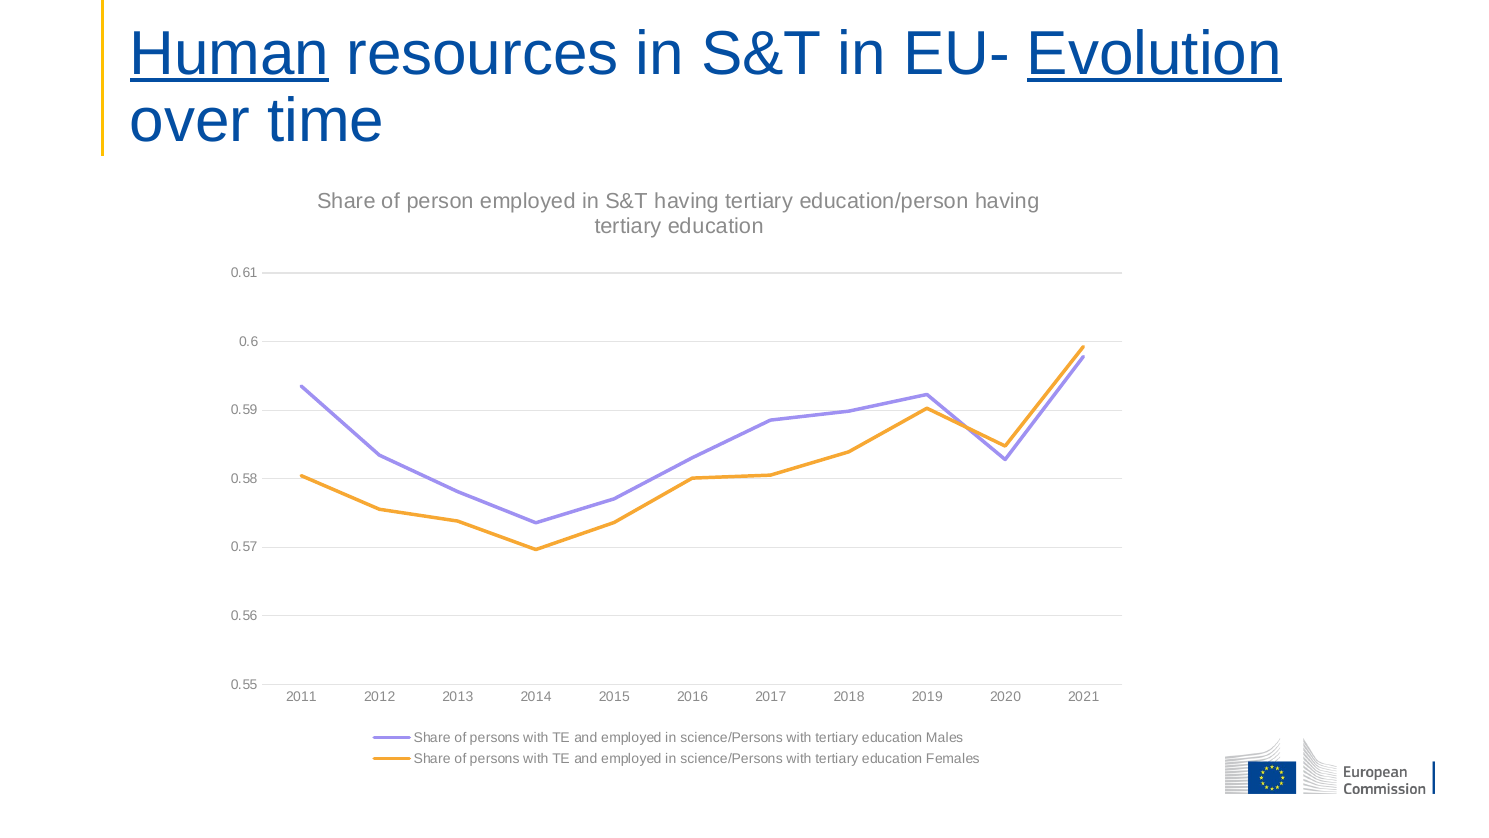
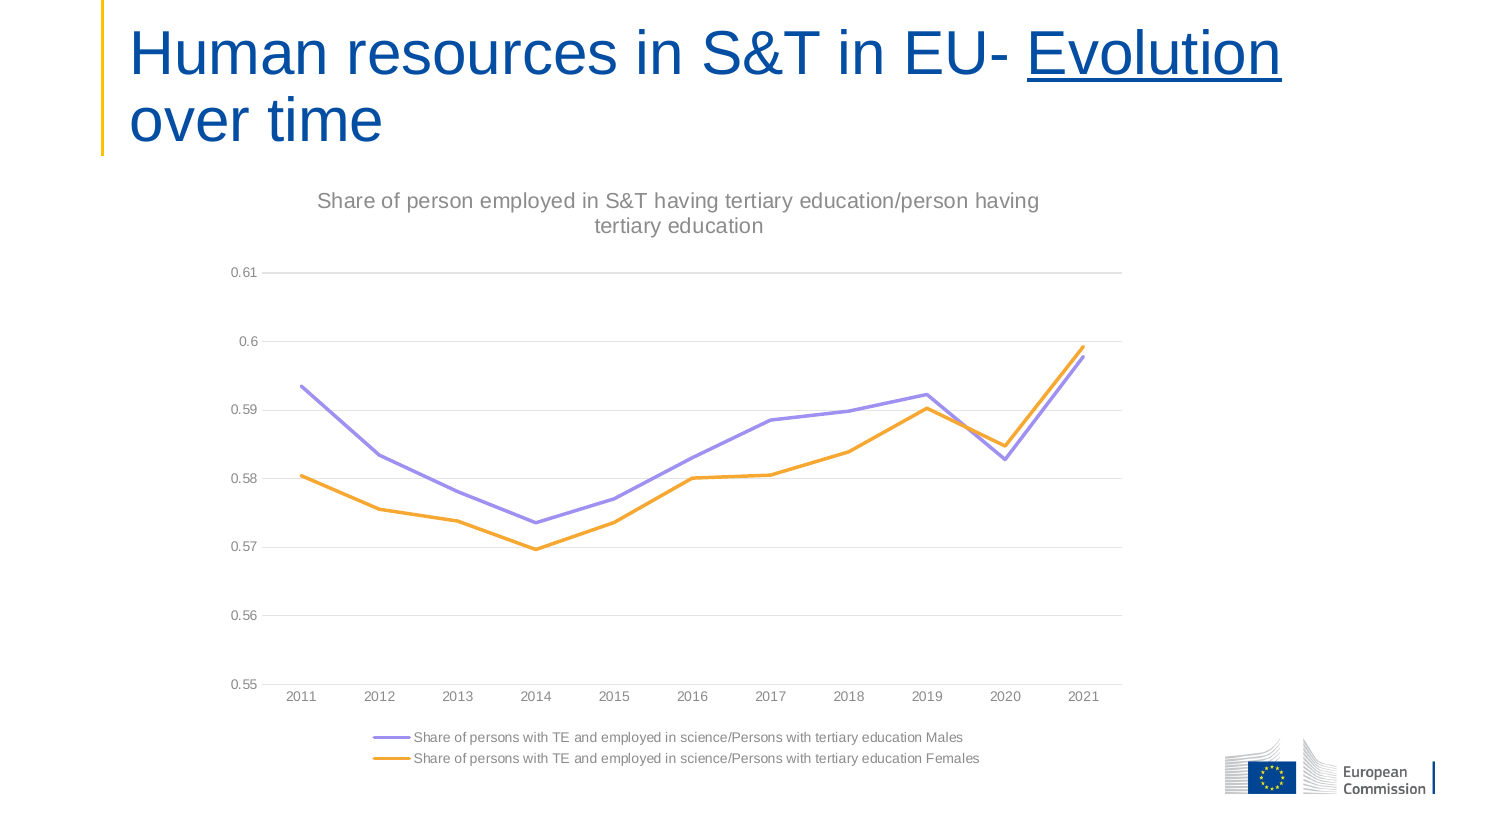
Human underline: present -> none (230, 54)
